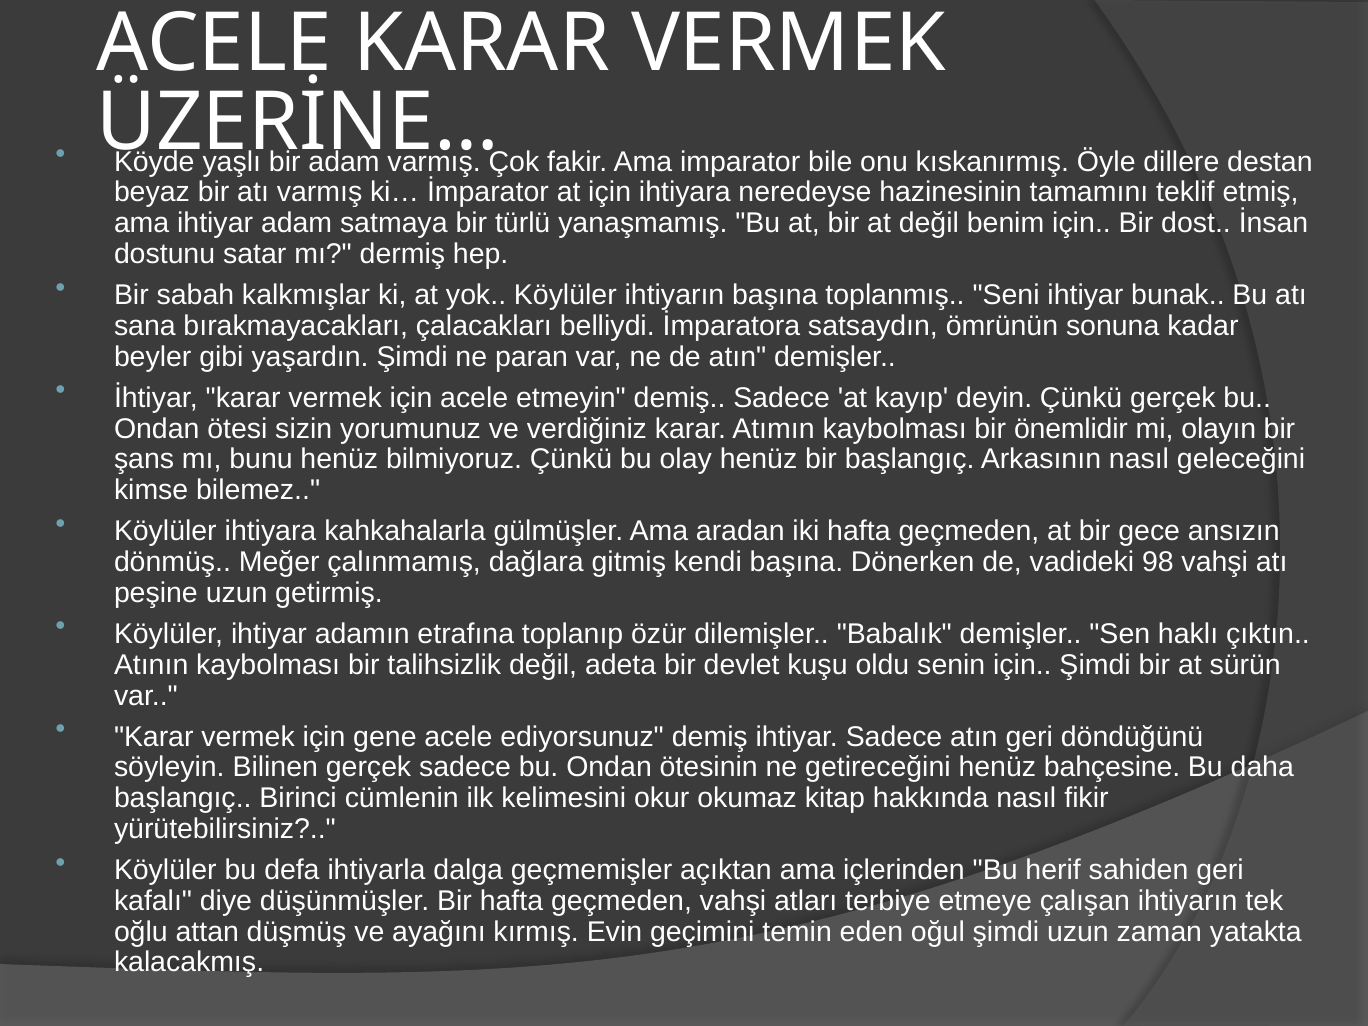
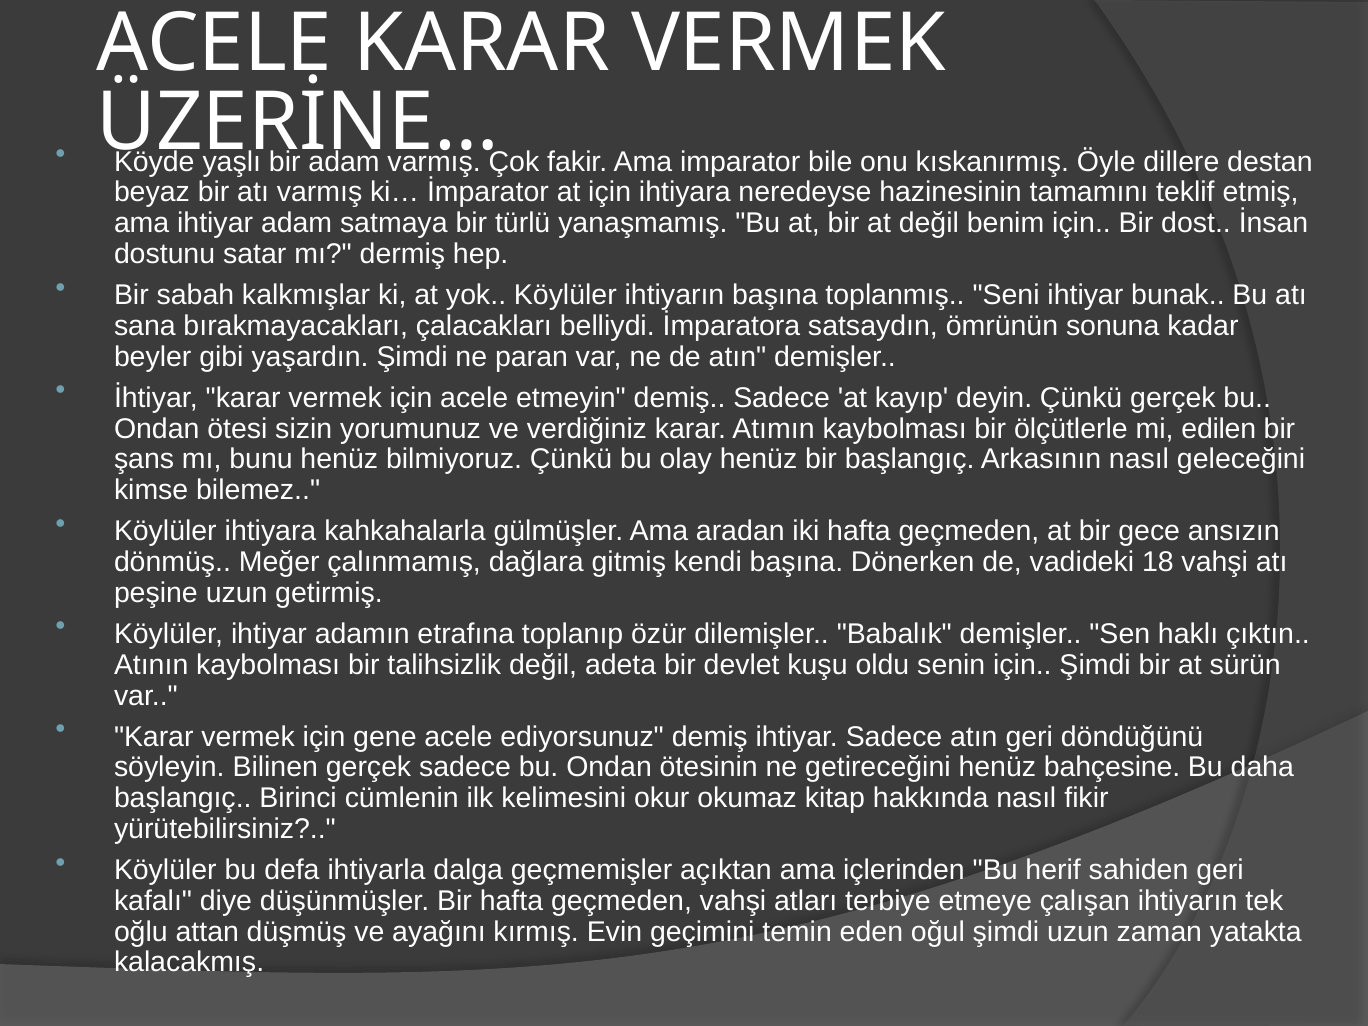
önemlidir: önemlidir -> ölçütlerle (1071, 429)
olayın: olayın -> edilen (1219, 429)
98: 98 -> 18 (1158, 562)
